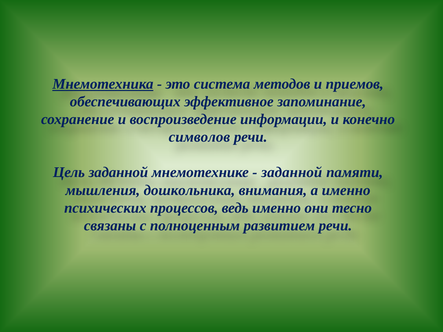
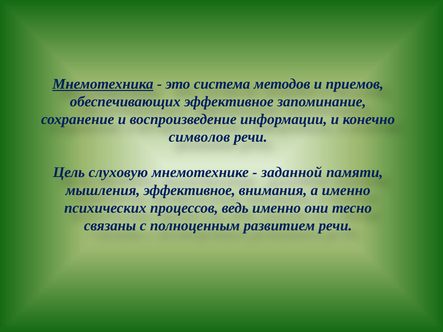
Цель заданной: заданной -> слуховую (118, 173)
мышления дошкольника: дошкольника -> эффективное (189, 190)
